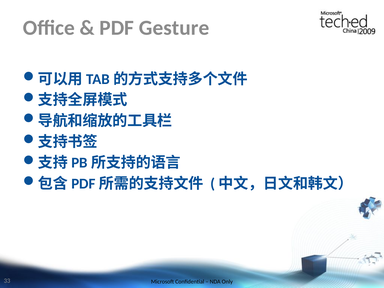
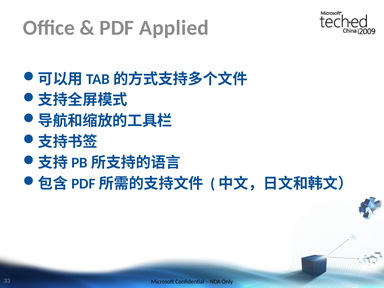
Gesture: Gesture -> Applied (174, 28)
